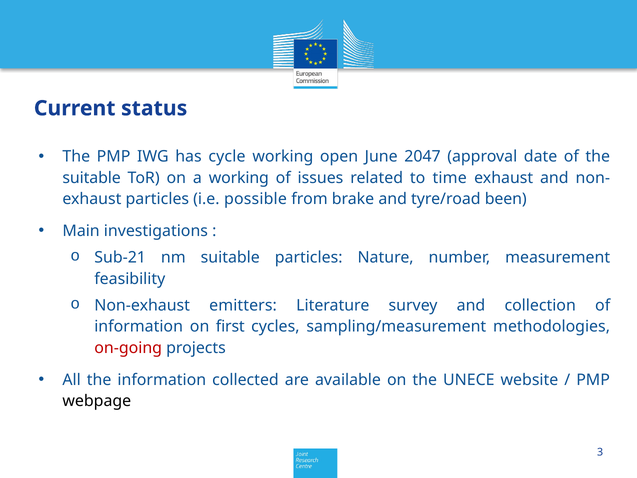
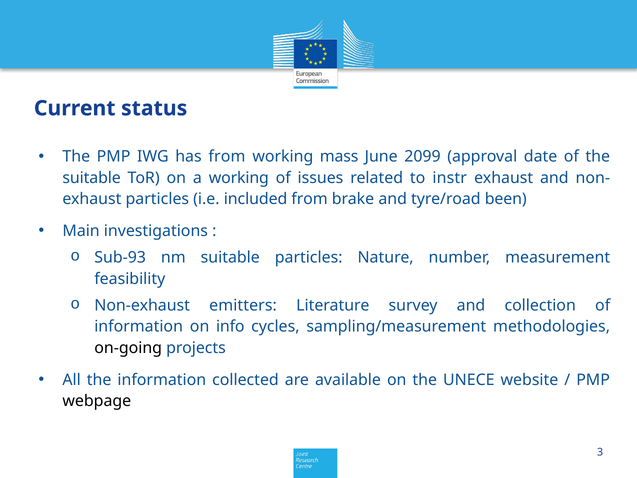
has cycle: cycle -> from (227, 157)
open: open -> mass (339, 157)
2047: 2047 -> 2099 (422, 157)
time: time -> instr (450, 178)
possible: possible -> included (256, 199)
Sub-21: Sub-21 -> Sub-93 (120, 257)
first: first -> info (230, 326)
on-going colour: red -> black (128, 348)
